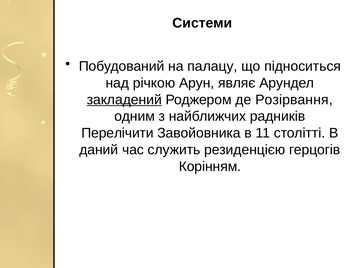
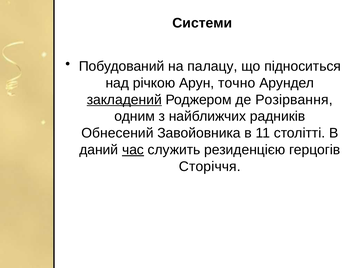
являє: являє -> точно (237, 83)
Перелічити: Перелічити -> Обнесений (117, 133)
час underline: none -> present (133, 150)
Корінням: Корінням -> Сторіччя (210, 166)
